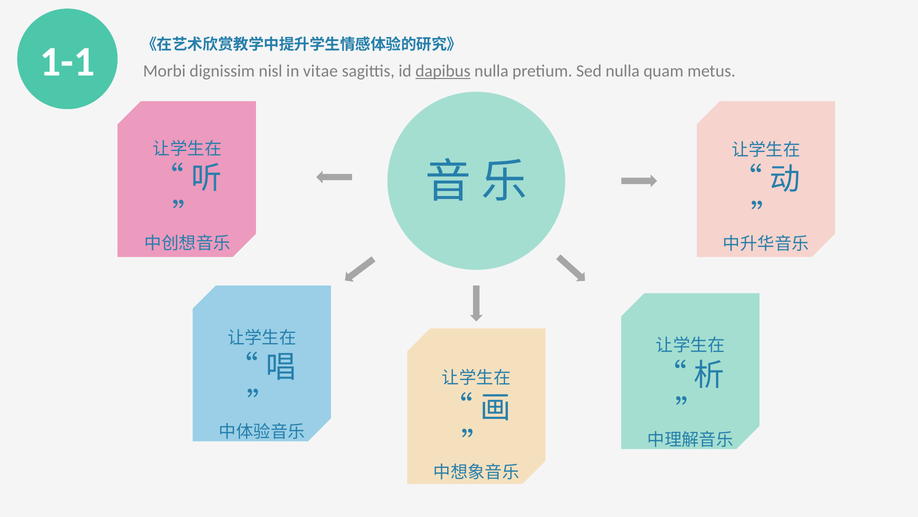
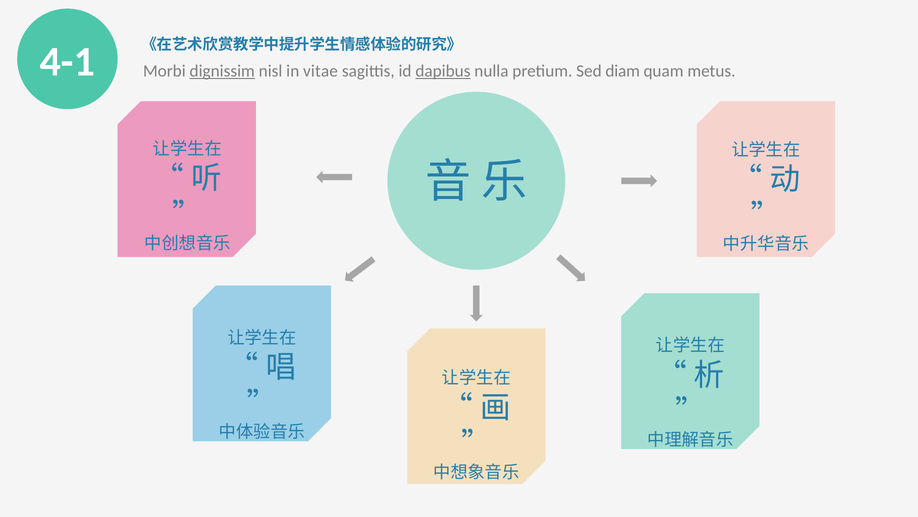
1-1: 1-1 -> 4-1 (67, 62)
dignissim underline: none -> present (222, 71)
Sed nulla: nulla -> diam (623, 71)
